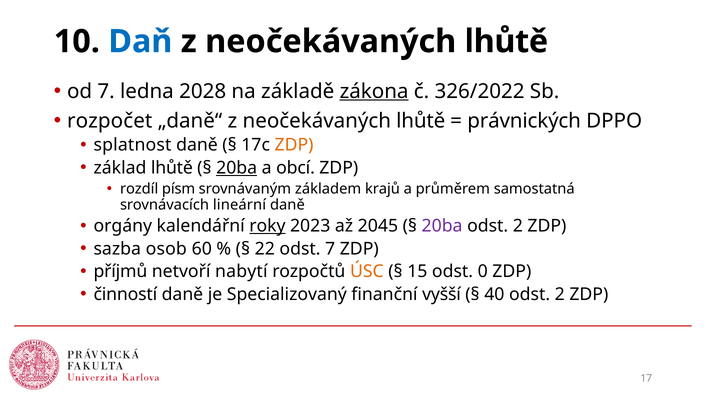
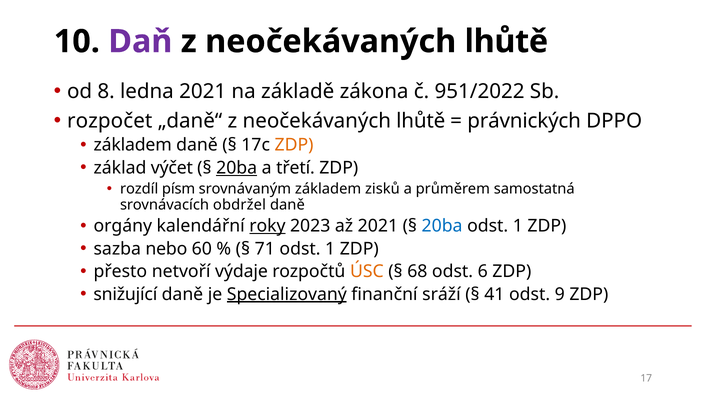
Daň colour: blue -> purple (140, 42)
od 7: 7 -> 8 (106, 91)
ledna 2028: 2028 -> 2021 (203, 91)
zákona underline: present -> none (374, 91)
326/2022: 326/2022 -> 951/2022 (480, 91)
splatnost: splatnost -> základem (133, 145)
základ lhůtě: lhůtě -> výčet (172, 168)
obcí: obcí -> třetí (296, 168)
krajů: krajů -> zisků (382, 189)
lineární: lineární -> obdržel (239, 205)
až 2045: 2045 -> 2021 (378, 226)
20ba colour: purple -> blue (442, 226)
2: 2 -> 1 (518, 226)
osob: osob -> nebo (166, 249)
22: 22 -> 71 (265, 249)
7: 7 -> 1 (330, 249)
příjmů: příjmů -> přesto (120, 272)
nabytí: nabytí -> výdaje (241, 272)
15: 15 -> 68 (417, 272)
0: 0 -> 6 (483, 272)
činností: činností -> snižující (125, 294)
Specializovaný underline: none -> present (287, 294)
vyšší: vyšší -> sráží (441, 294)
40: 40 -> 41 (494, 294)
2: 2 -> 9 (560, 294)
